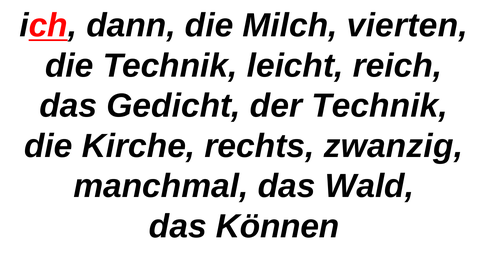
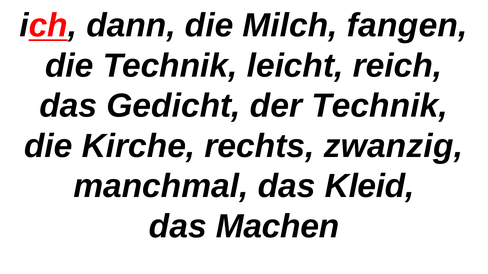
vierten: vierten -> fangen (407, 25)
Wald: Wald -> Kleid (370, 187)
Können: Können -> Machen (278, 227)
